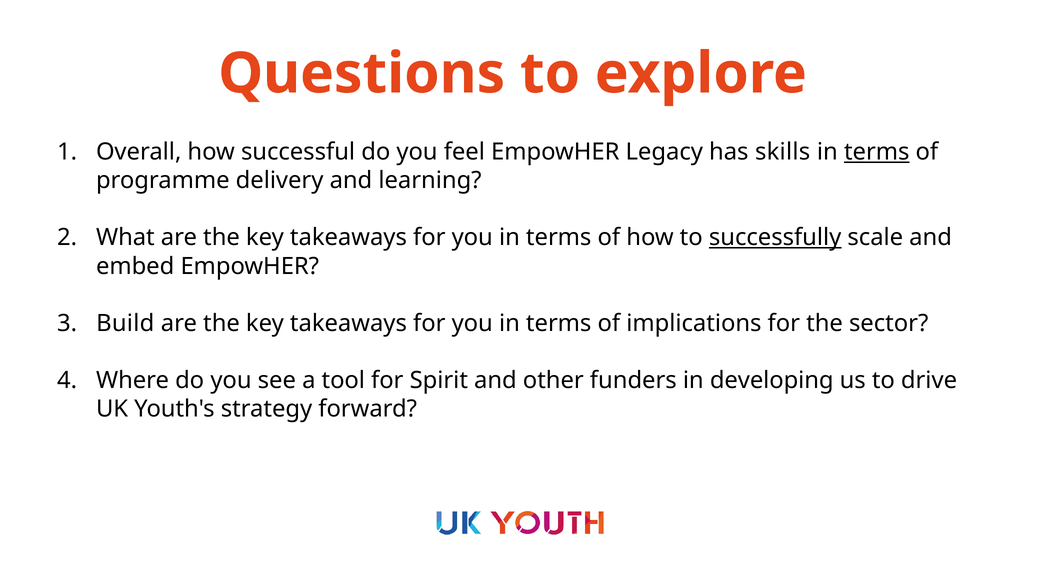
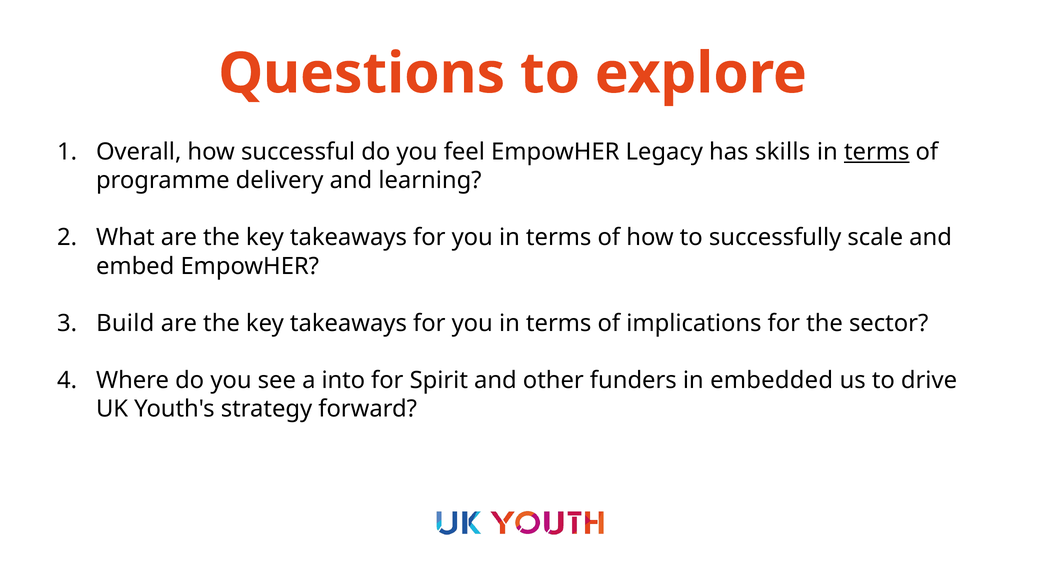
successfully underline: present -> none (775, 238)
tool: tool -> into (343, 381)
developing: developing -> embedded (772, 381)
